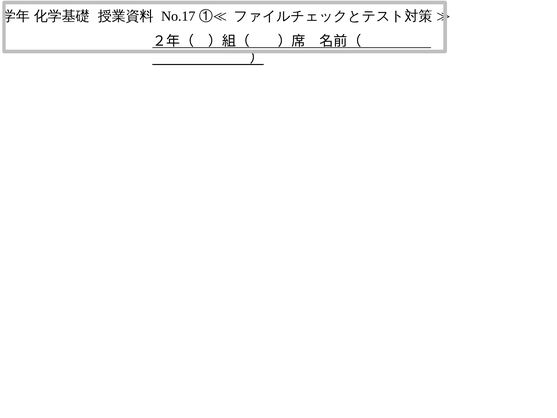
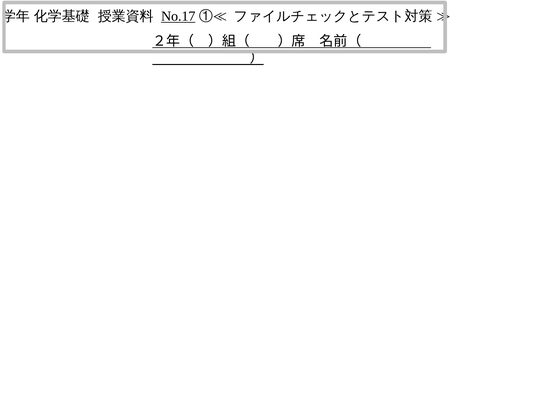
No.17 underline: none -> present (178, 16)
